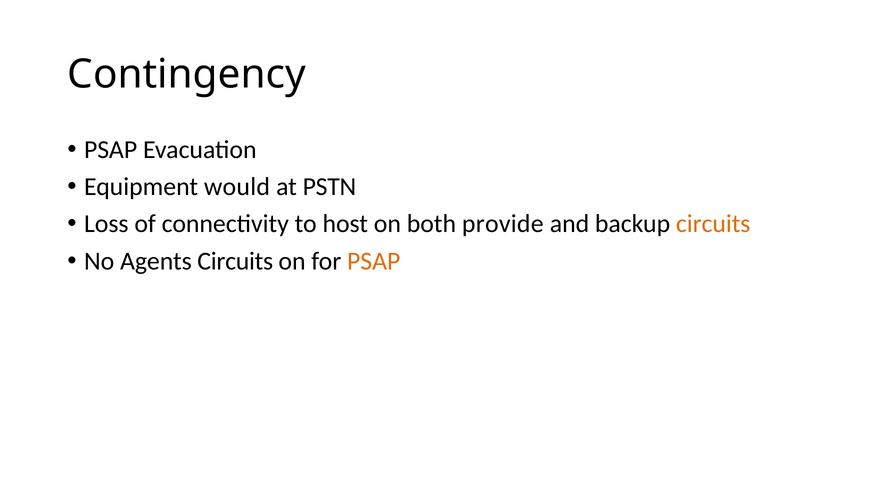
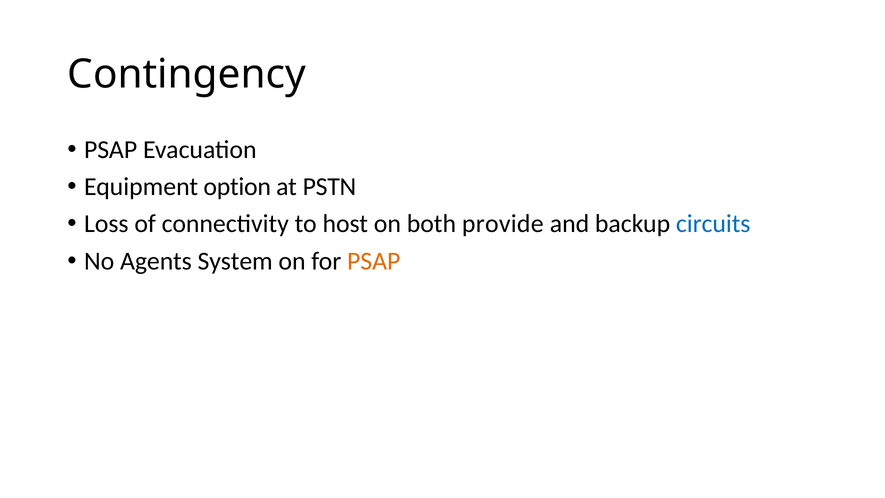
would: would -> option (237, 187)
circuits colour: orange -> blue (713, 224)
Agents Circuits: Circuits -> System (235, 261)
